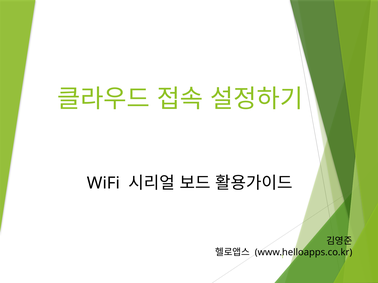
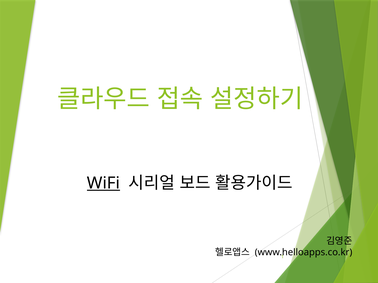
WiFi underline: none -> present (103, 183)
